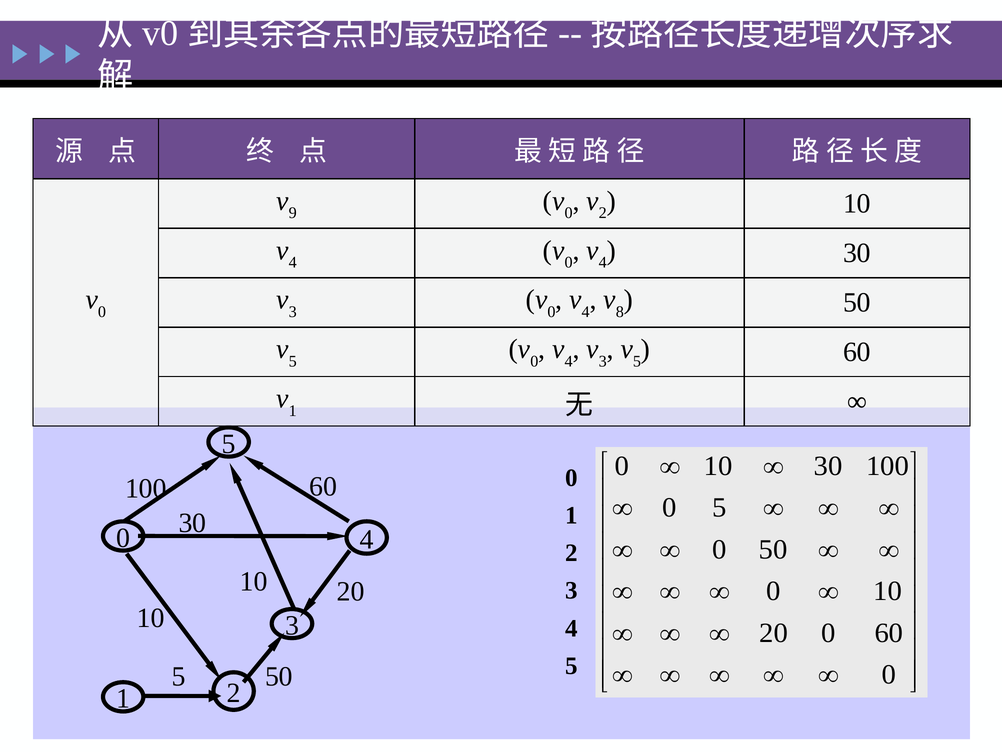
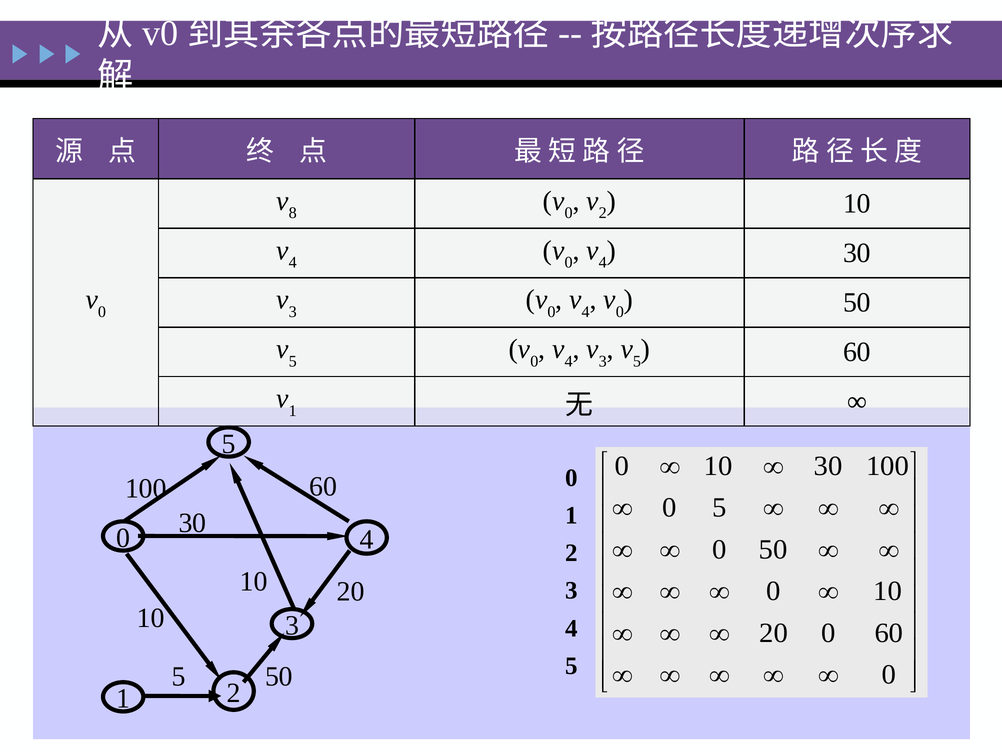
9: 9 -> 8 (293, 213)
8: 8 -> 0 (620, 312)
